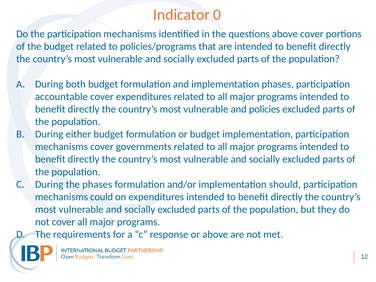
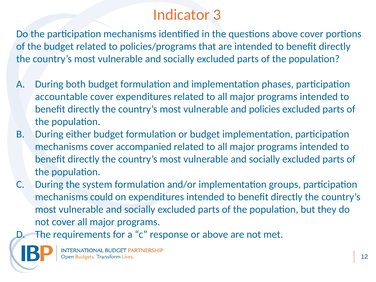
0: 0 -> 3 (217, 15)
governments: governments -> accompanied (144, 147)
the phases: phases -> system (97, 184)
should: should -> groups (285, 184)
